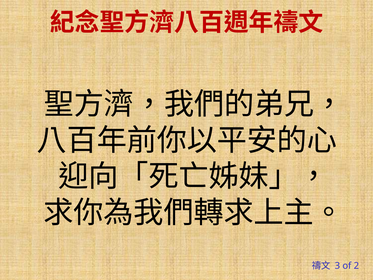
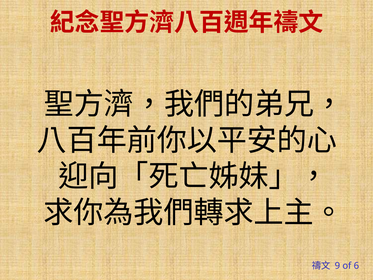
3: 3 -> 9 (337, 265)
2: 2 -> 6 (356, 265)
